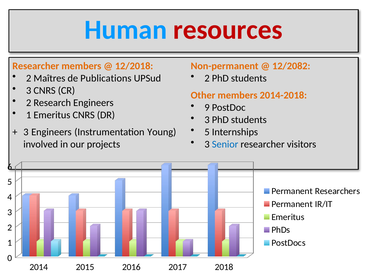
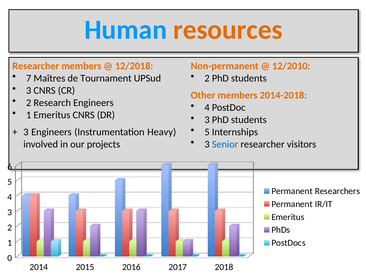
resources colour: red -> orange (228, 30)
12/2082: 12/2082 -> 12/2010 (291, 66)
2: 2 -> 7 (29, 78)
Publications: Publications -> Tournament (106, 78)
9: 9 -> 4 (207, 107)
Young: Young -> Heavy (162, 132)
